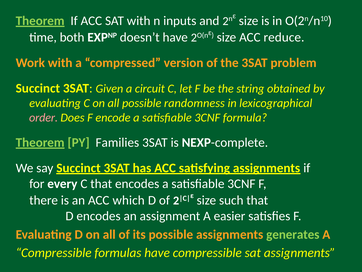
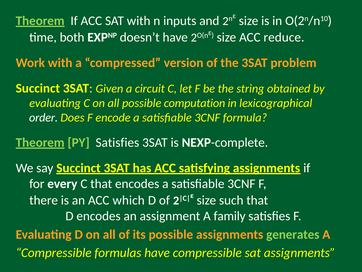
randomness: randomness -> computation (195, 103)
order colour: pink -> white (44, 118)
PY Families: Families -> Satisfies (117, 142)
easier: easier -> family (230, 216)
